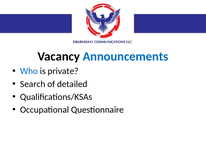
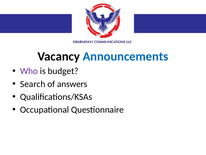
Who colour: blue -> purple (29, 71)
private: private -> budget (63, 71)
detailed: detailed -> answers (72, 84)
